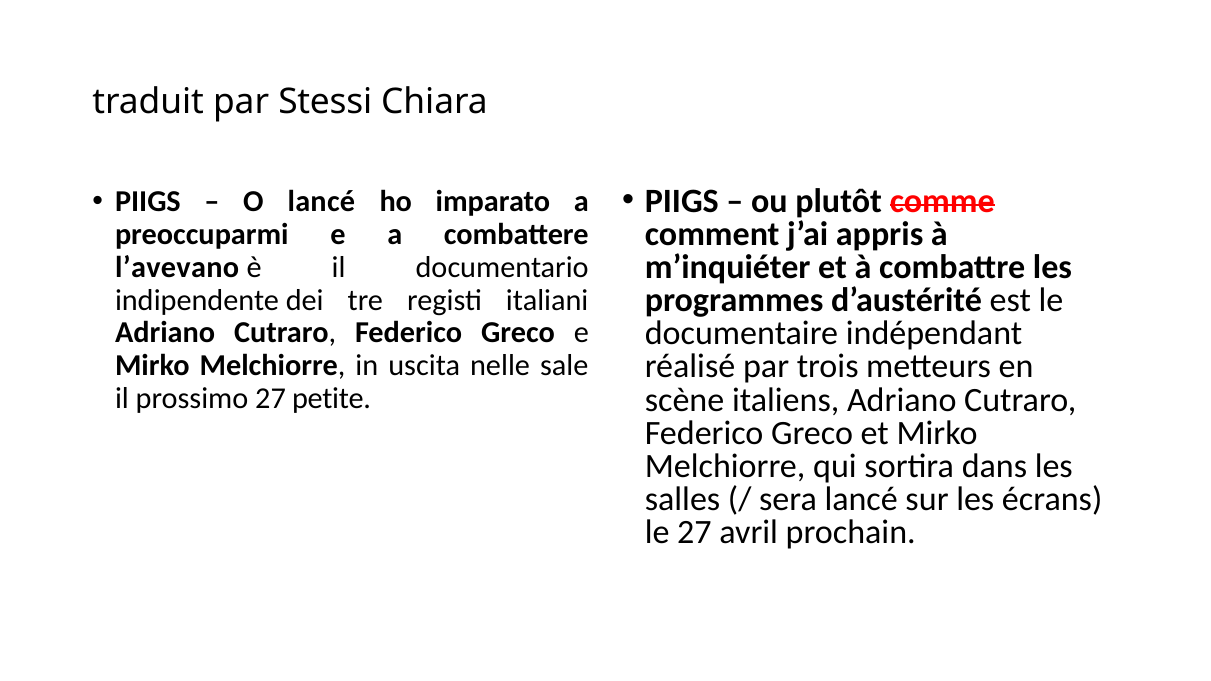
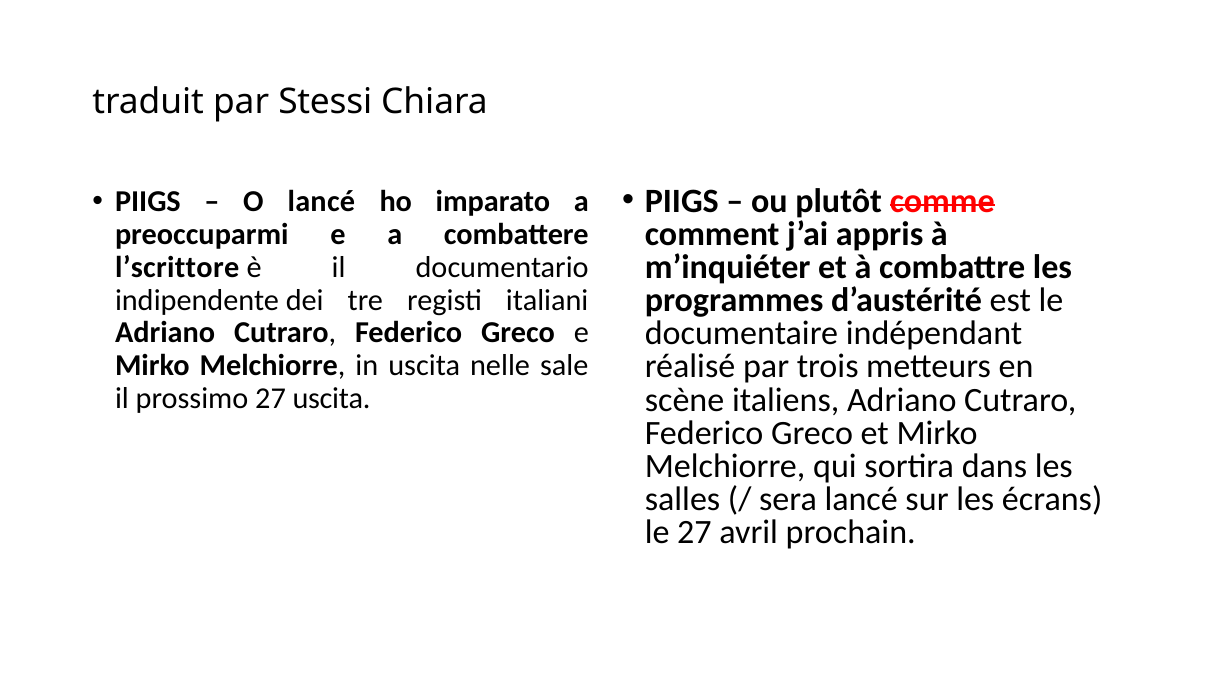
l’avevano: l’avevano -> l’scrittore (177, 267)
27 petite: petite -> uscita (332, 398)
